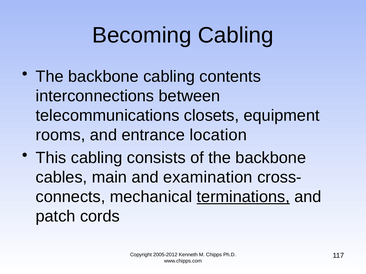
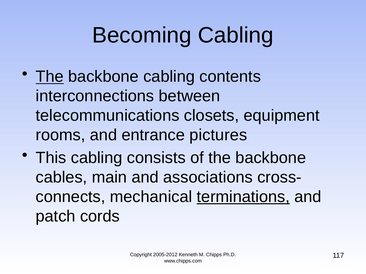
The underline: none -> present (50, 77)
location: location -> pictures (218, 135)
examination: examination -> associations (208, 178)
